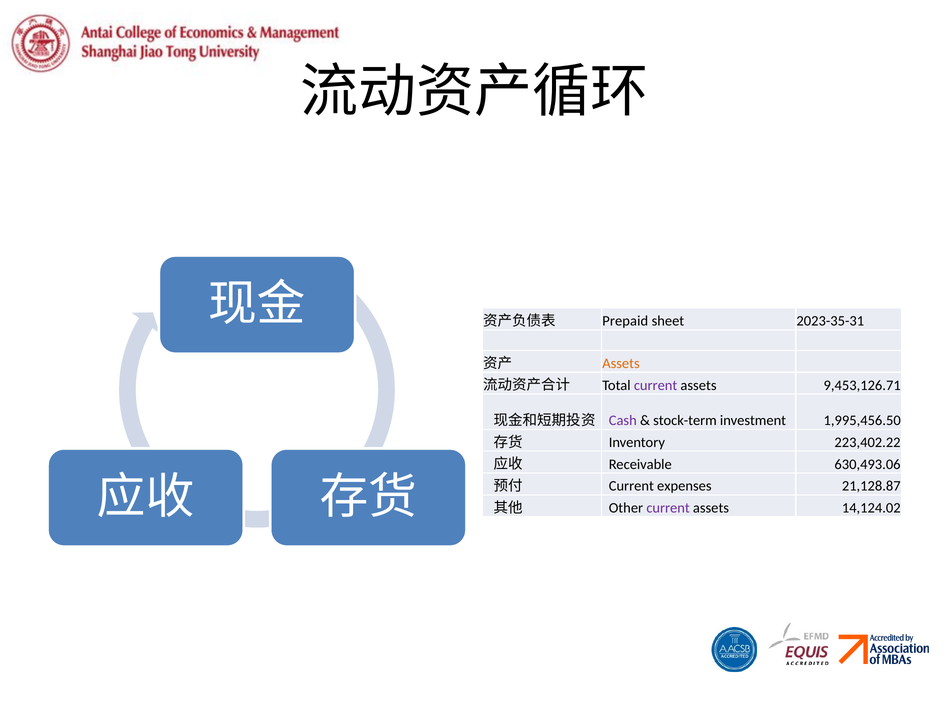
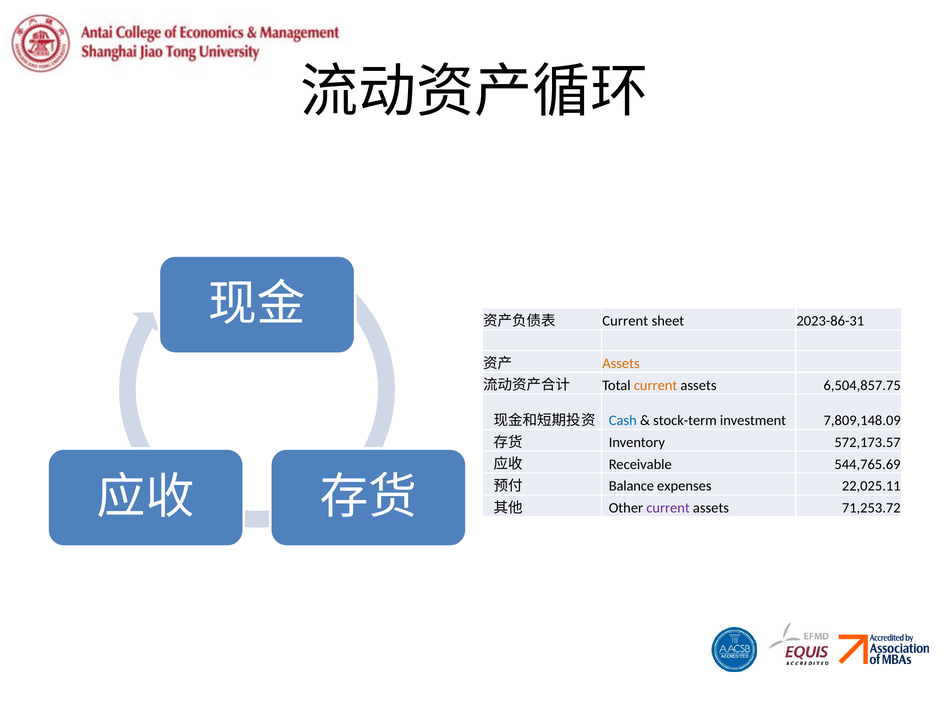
Prepaid: Prepaid -> Current (625, 321)
2023-35-31: 2023-35-31 -> 2023-86-31 (830, 321)
current colour: purple -> orange (656, 385)
9,453,126.71: 9,453,126.71 -> 6,504,857.75 (862, 385)
Cash colour: purple -> blue (623, 420)
1,995,456.50: 1,995,456.50 -> 7,809,148.09 (862, 420)
223,402.22: 223,402.22 -> 572,173.57 (868, 442)
630,493.06: 630,493.06 -> 544,765.69 (868, 464)
Current: Current -> Balance (631, 486)
21,128.87: 21,128.87 -> 22,025.11 (871, 486)
14,124.02: 14,124.02 -> 71,253.72 (871, 508)
